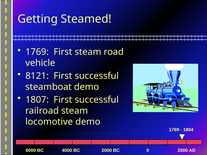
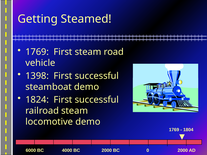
8121: 8121 -> 1398 (37, 76)
1807: 1807 -> 1824 (37, 100)
